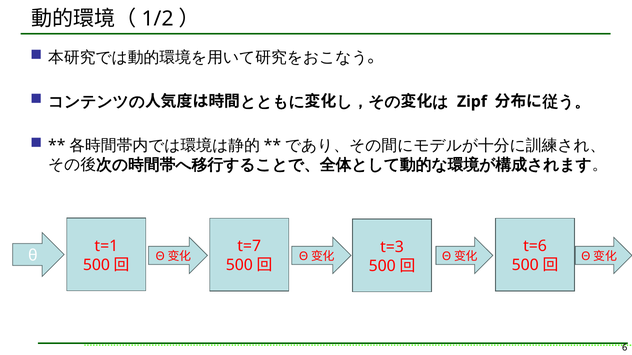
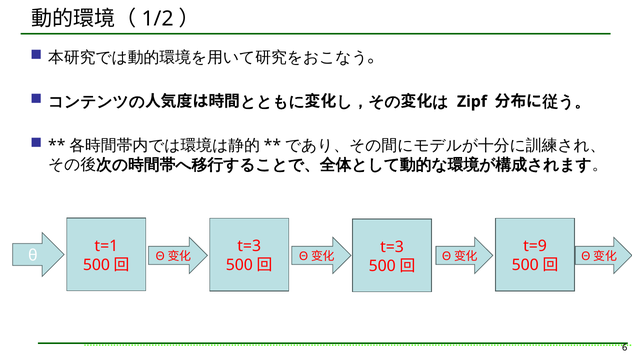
t=7: t=7 -> t=3 (249, 247)
t=6: t=6 -> t=9 (535, 247)
